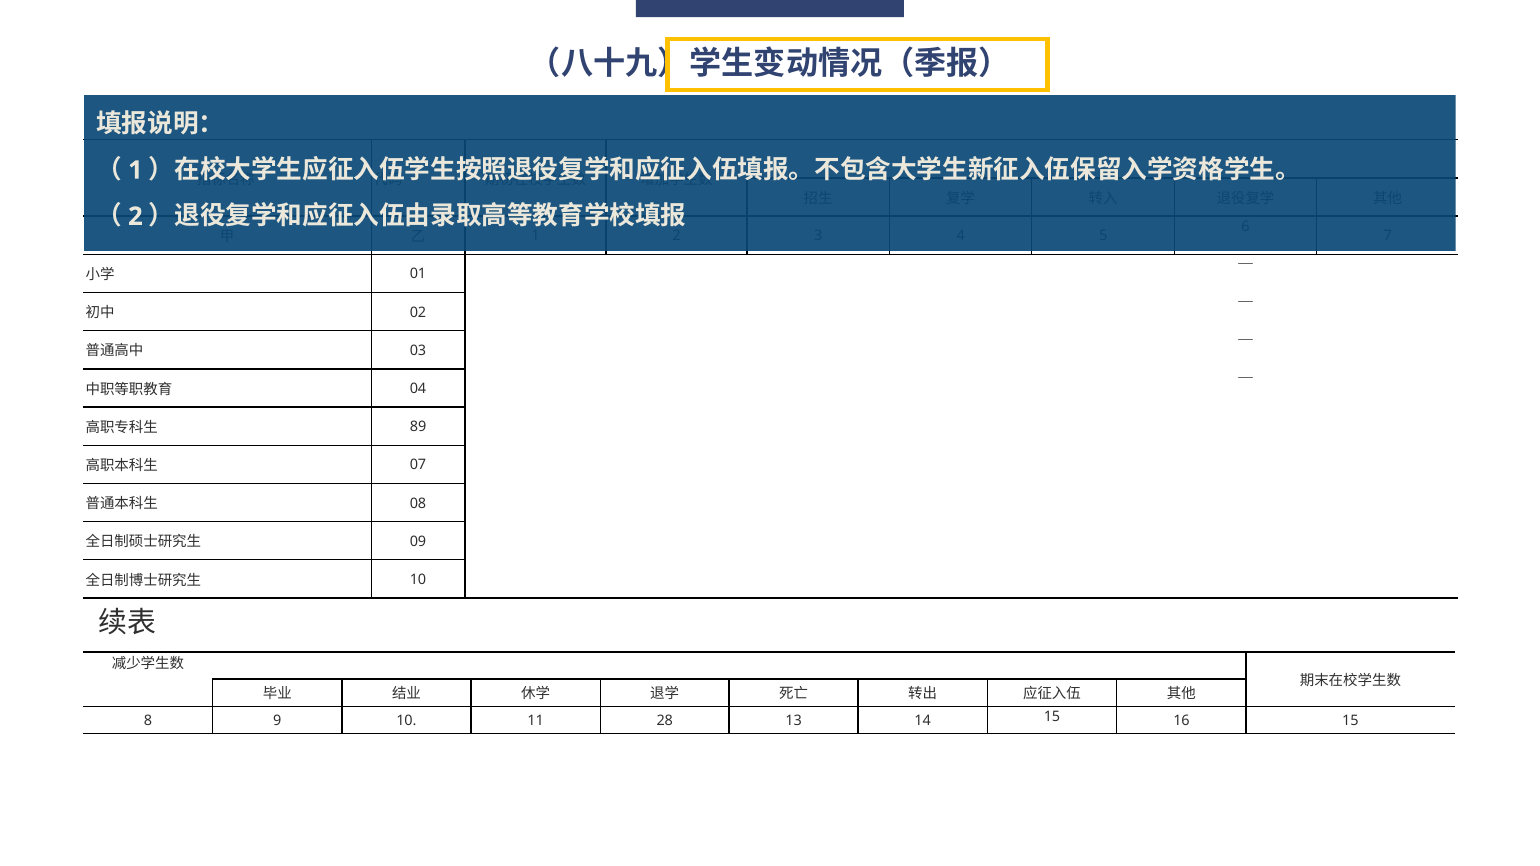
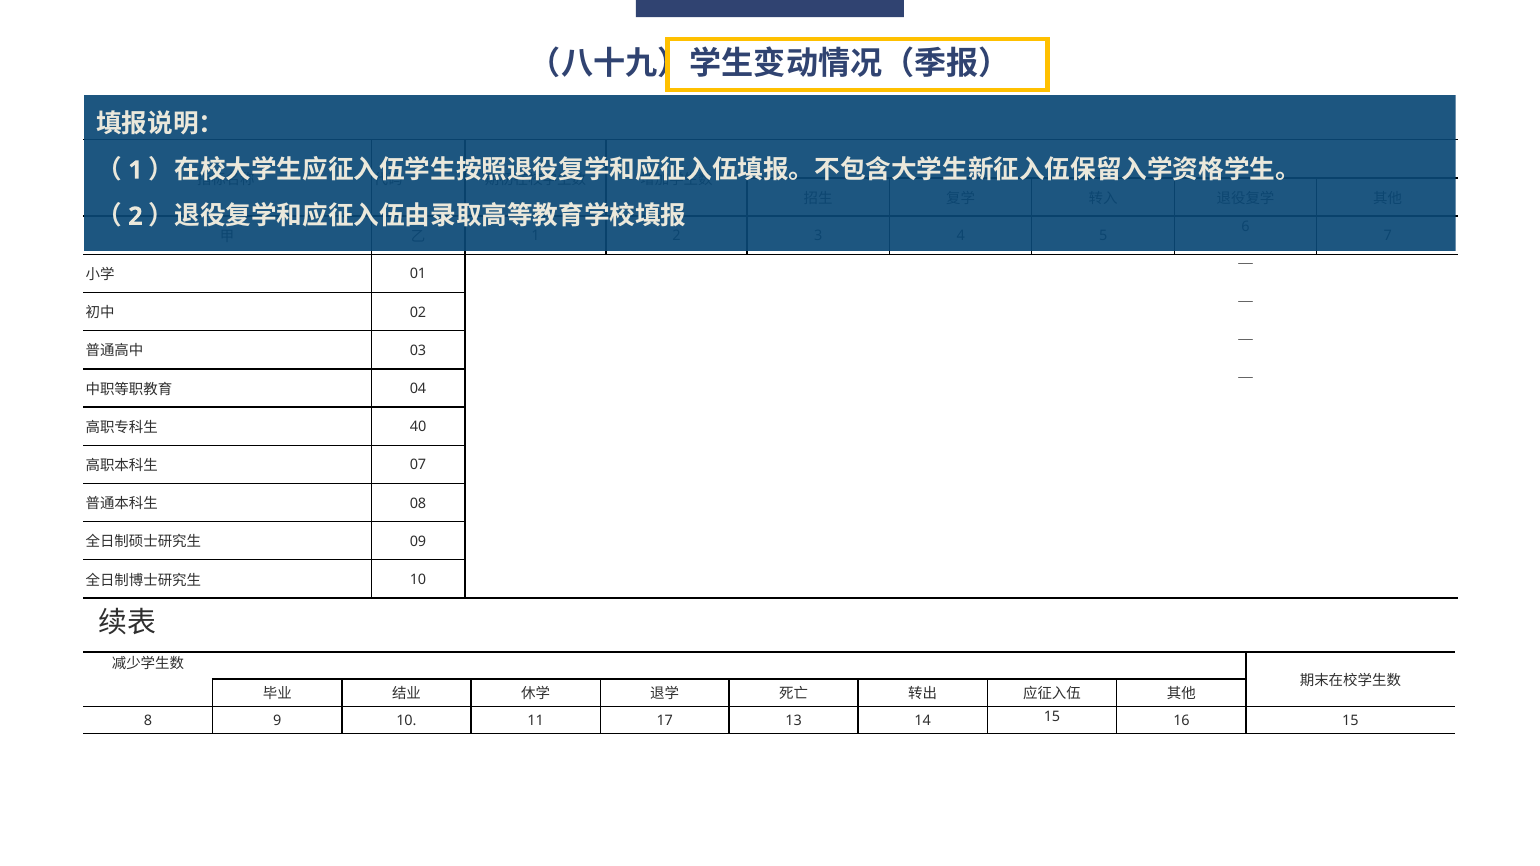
89: 89 -> 40 (418, 427)
28: 28 -> 17 (665, 721)
